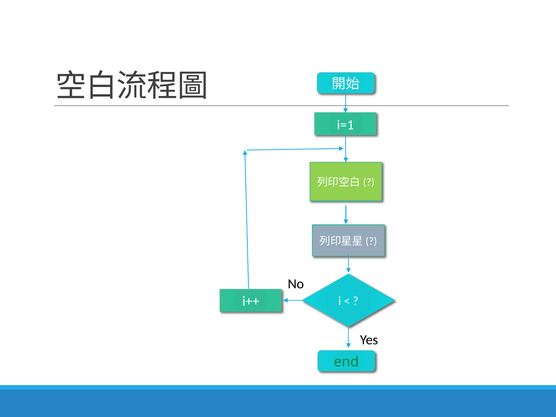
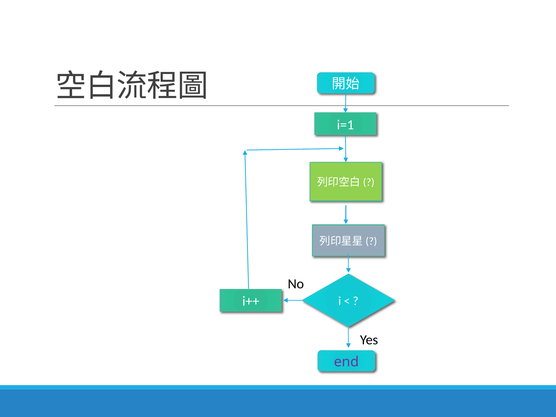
end colour: green -> purple (346, 362)
